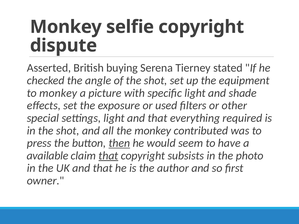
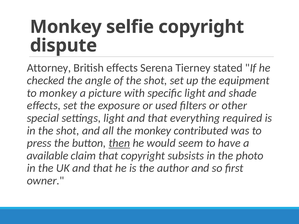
Asserted: Asserted -> Attorney (49, 68)
British buying: buying -> effects (122, 68)
that underline: present -> none (108, 156)
